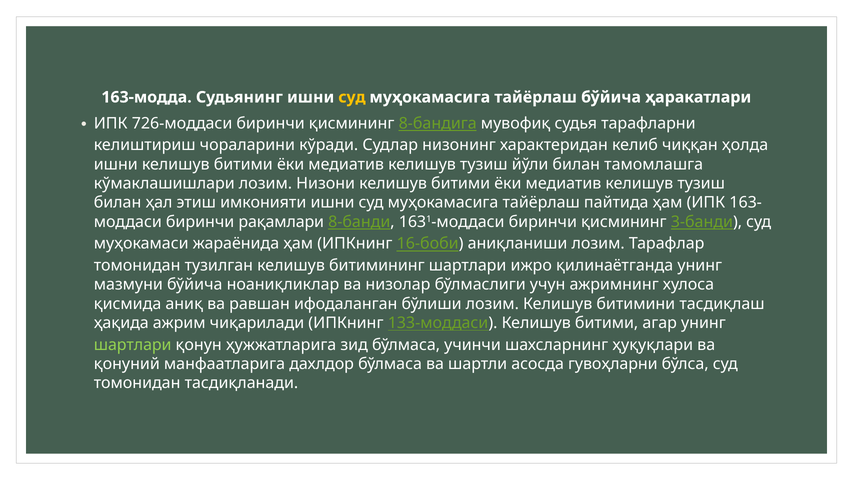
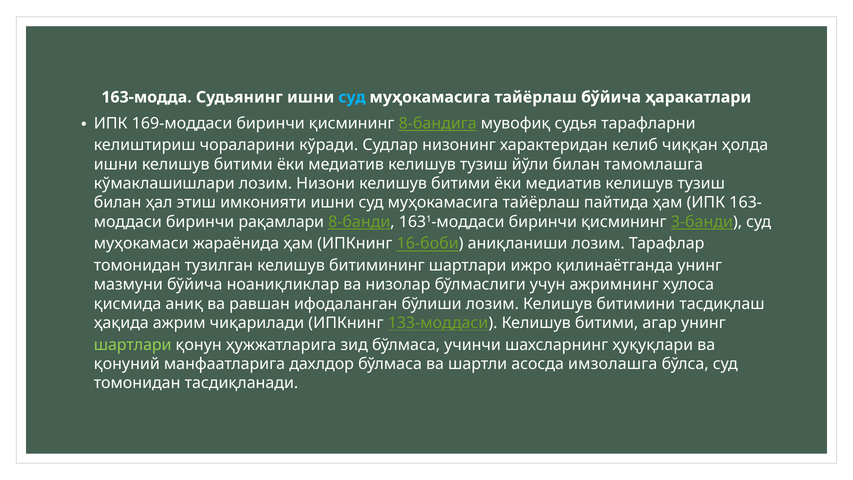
суд colour: yellow -> light blue (352, 97)
726-моддаси: 726-моддаси -> 169-моддаси (182, 123)
гувоҳларни: гувоҳларни -> имзолашга (613, 364)
